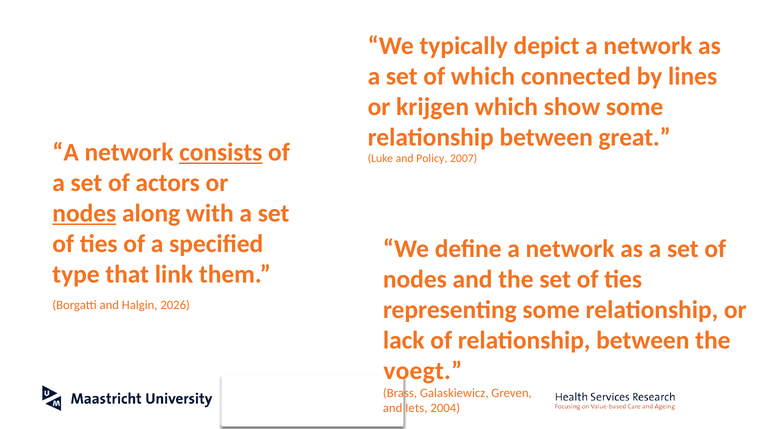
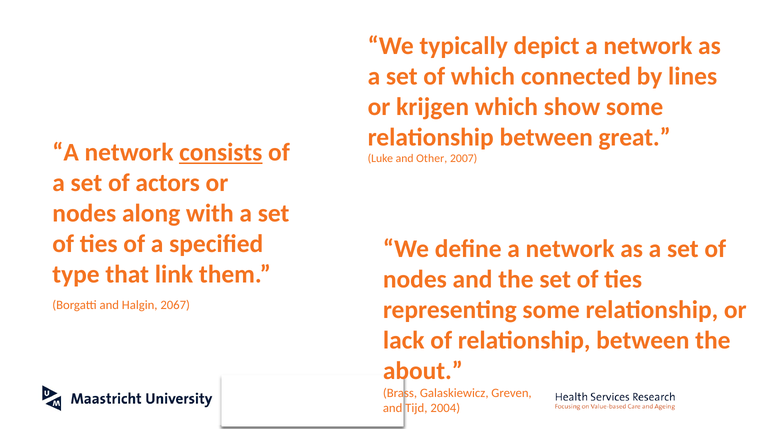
Policy: Policy -> Other (432, 159)
nodes underline: present -> none (84, 214)
2026: 2026 -> 2067 (175, 305)
voegt: voegt -> about (423, 372)
Iets: Iets -> Tijd (416, 409)
